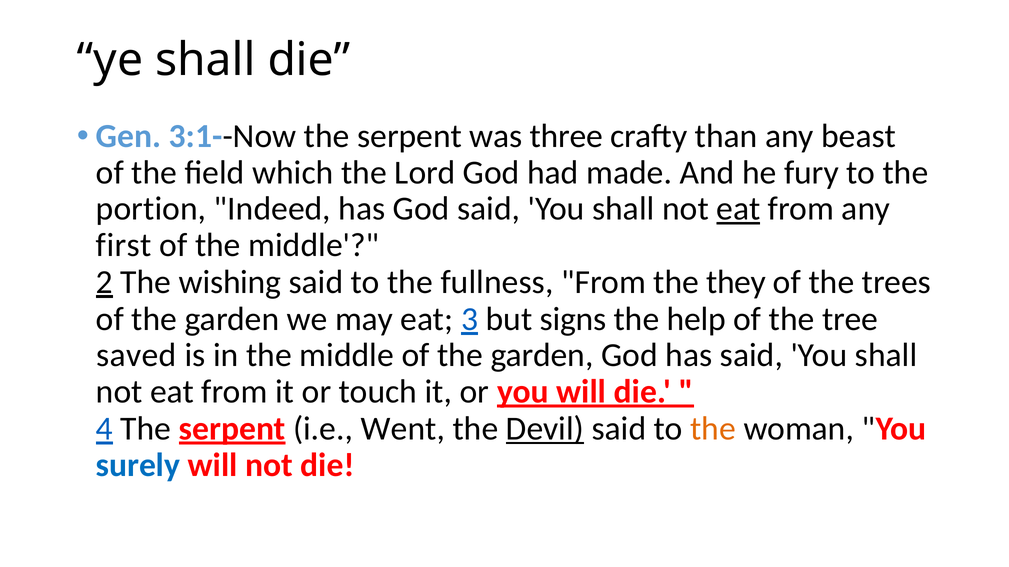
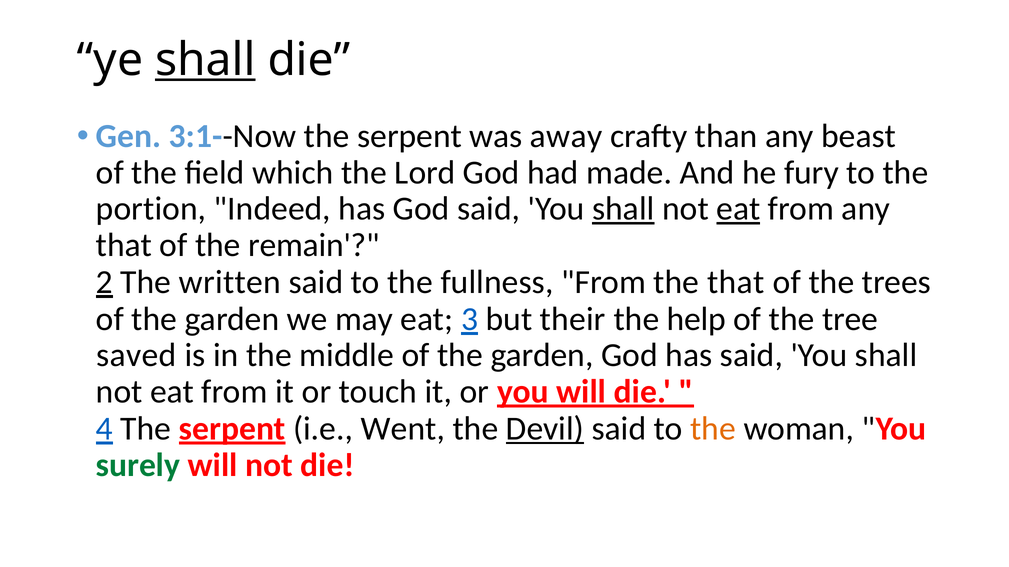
shall underline: none -> present (205, 60)
three: three -> away (566, 136)
shall underline: none -> present (623, 209)
first: first -> that (124, 245)
of the middle: middle -> remain (314, 245)
wishing: wishing -> written (230, 282)
the they: they -> that (736, 282)
signs: signs -> their (573, 319)
surely colour: blue -> green (138, 465)
